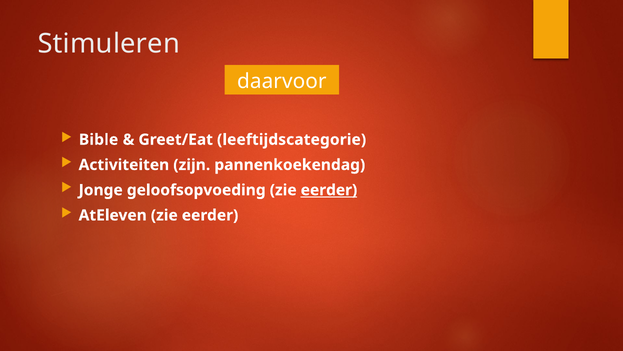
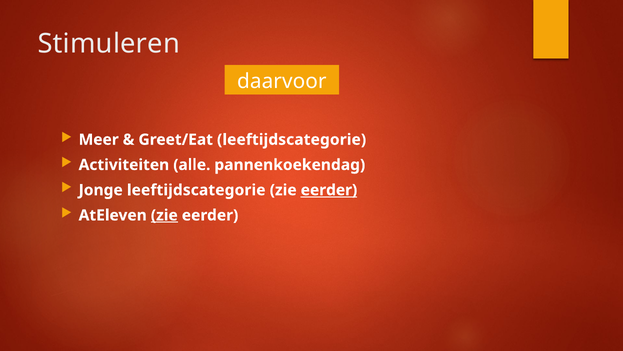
Bible: Bible -> Meer (99, 139)
zijn: zijn -> alle (192, 165)
Jonge geloofsopvoeding: geloofsopvoeding -> leeftijdscategorie (196, 190)
zie underline: none -> present (164, 215)
